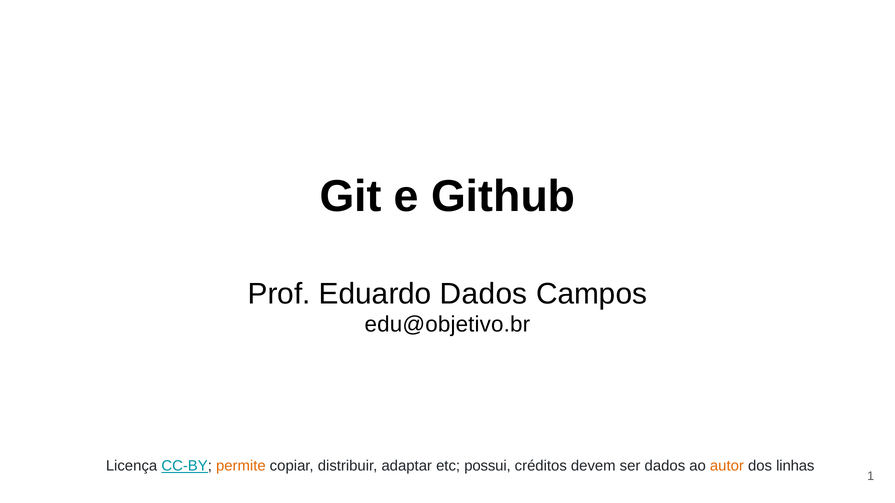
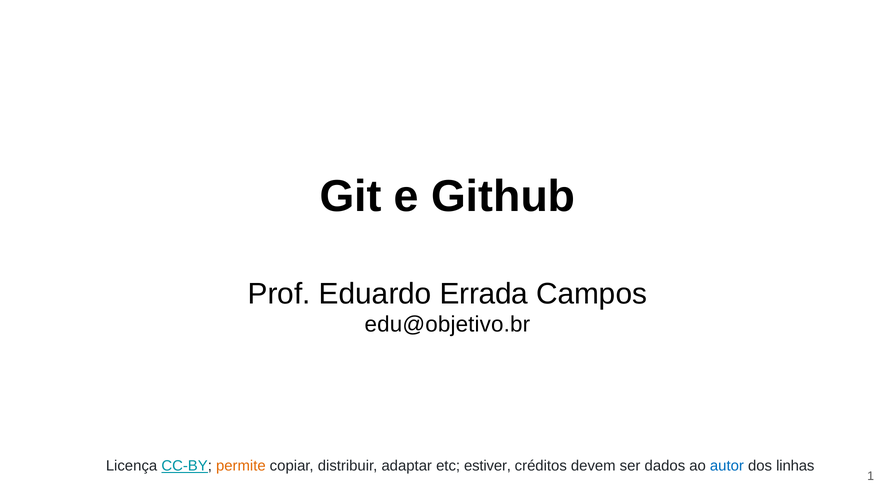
Eduardo Dados: Dados -> Errada (484, 294)
possui: possui -> estiver (487, 466)
autor colour: orange -> blue (727, 466)
